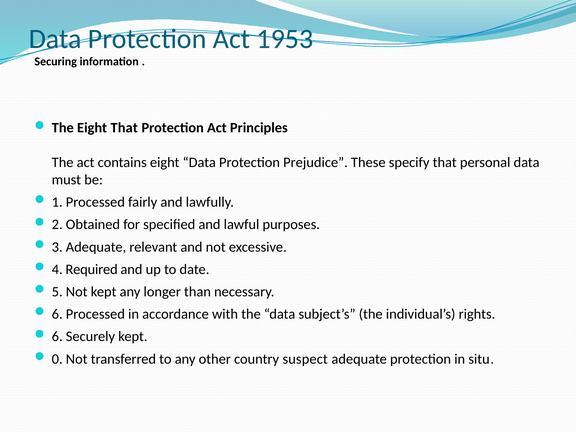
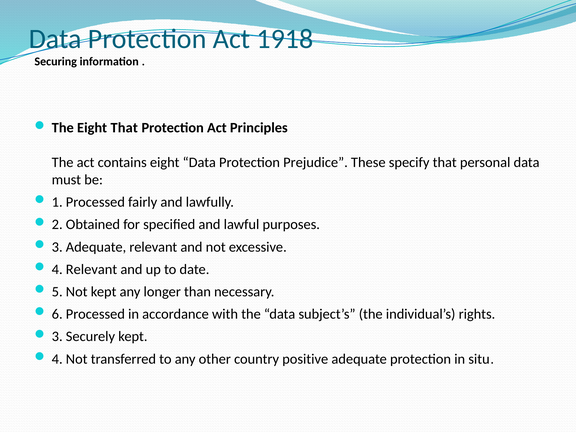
1953: 1953 -> 1918 (285, 39)
4 Required: Required -> Relevant (92, 269)
6: 6 -> 3 (57, 337)
0: 0 -> 4 (57, 359)
suspect: suspect -> positive (305, 359)
